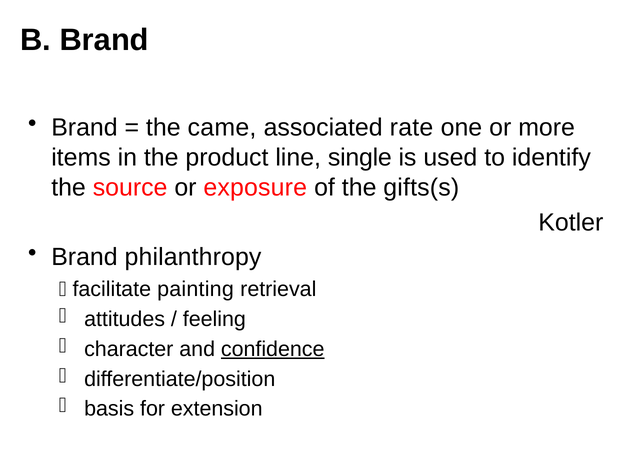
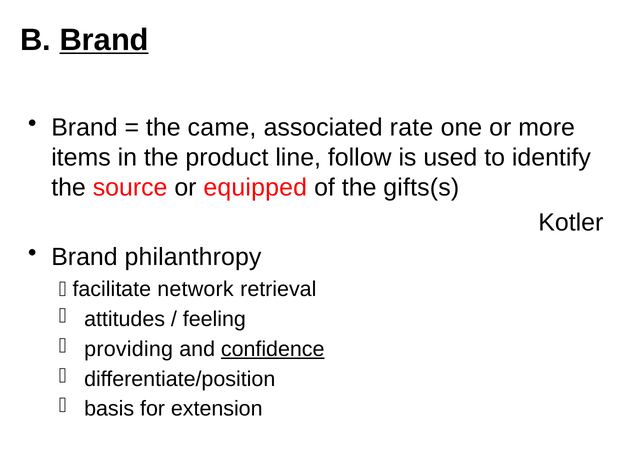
Brand underline: none -> present (104, 40)
single: single -> follow (360, 158)
exposure: exposure -> equipped (255, 188)
painting: painting -> network (196, 289)
character: character -> providing (129, 349)
